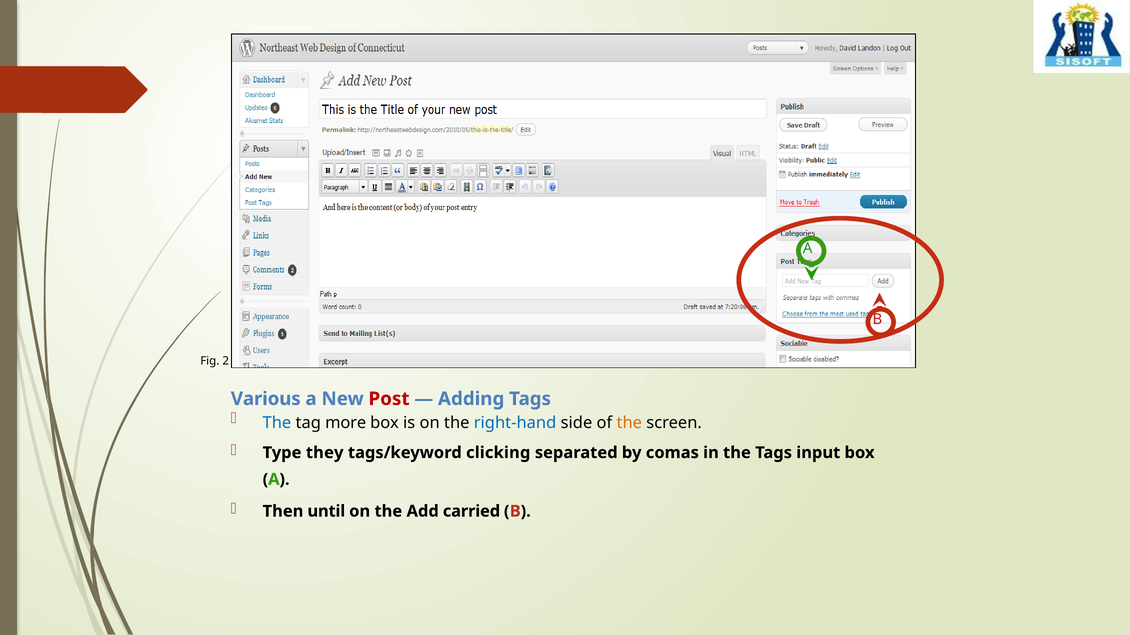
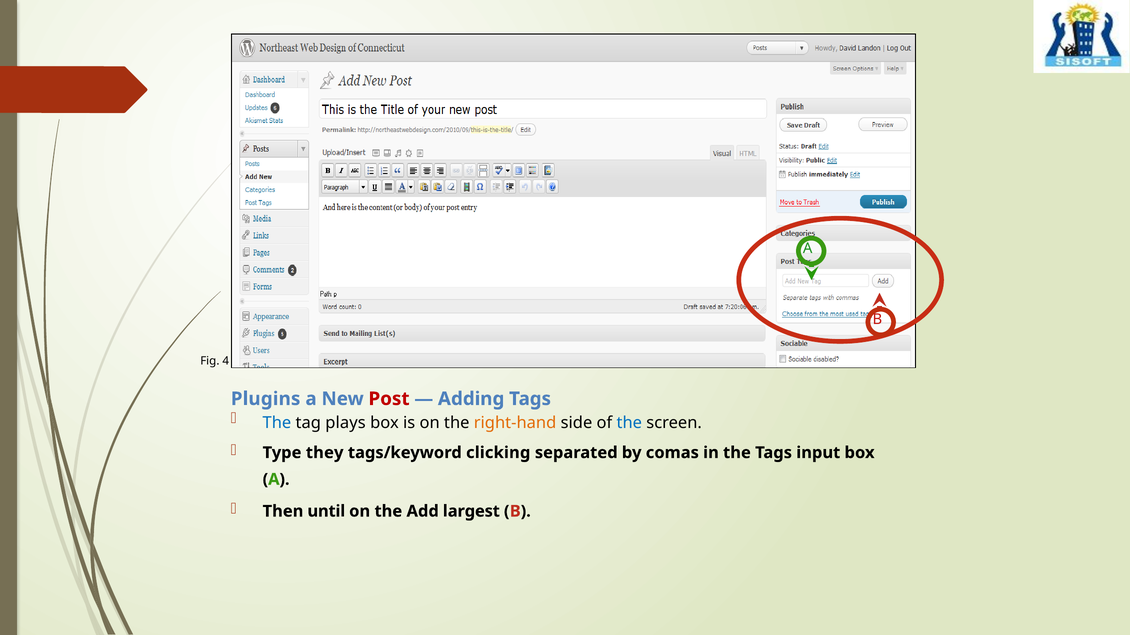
2: 2 -> 4 (226, 361)
Various: Various -> Plugins (266, 399)
more: more -> plays (346, 423)
right-hand colour: blue -> orange (515, 423)
the colour: orange -> blue (629, 423)
carried: carried -> largest (471, 512)
